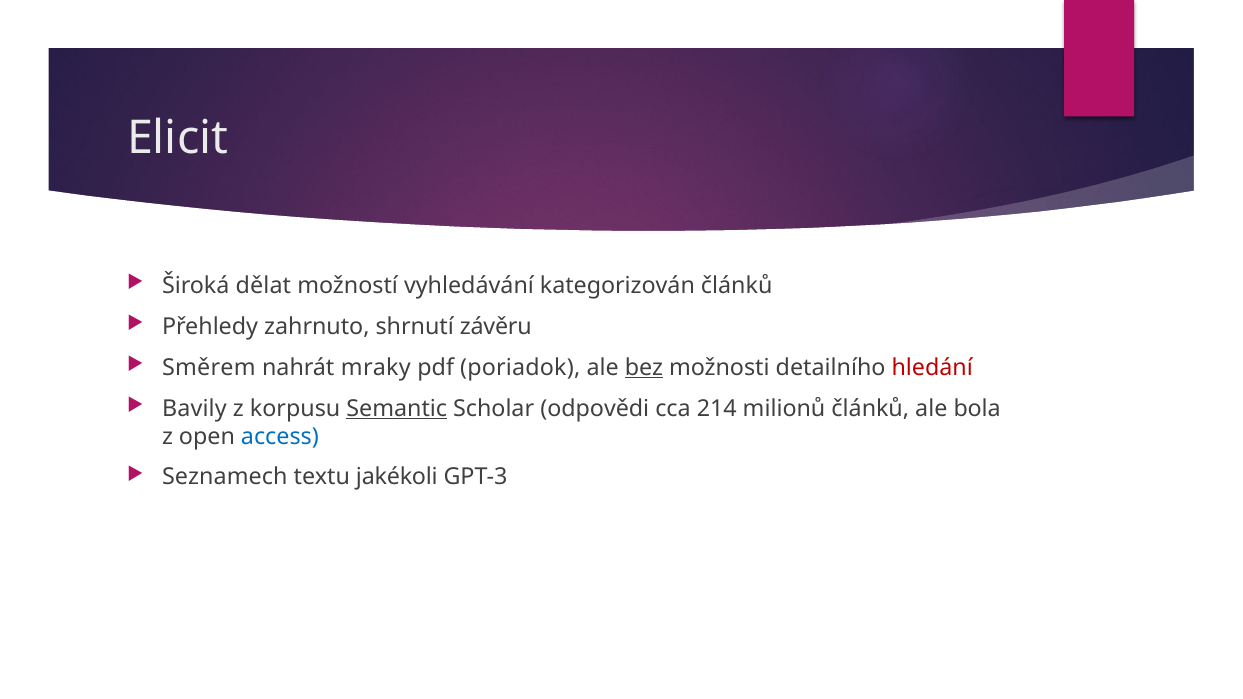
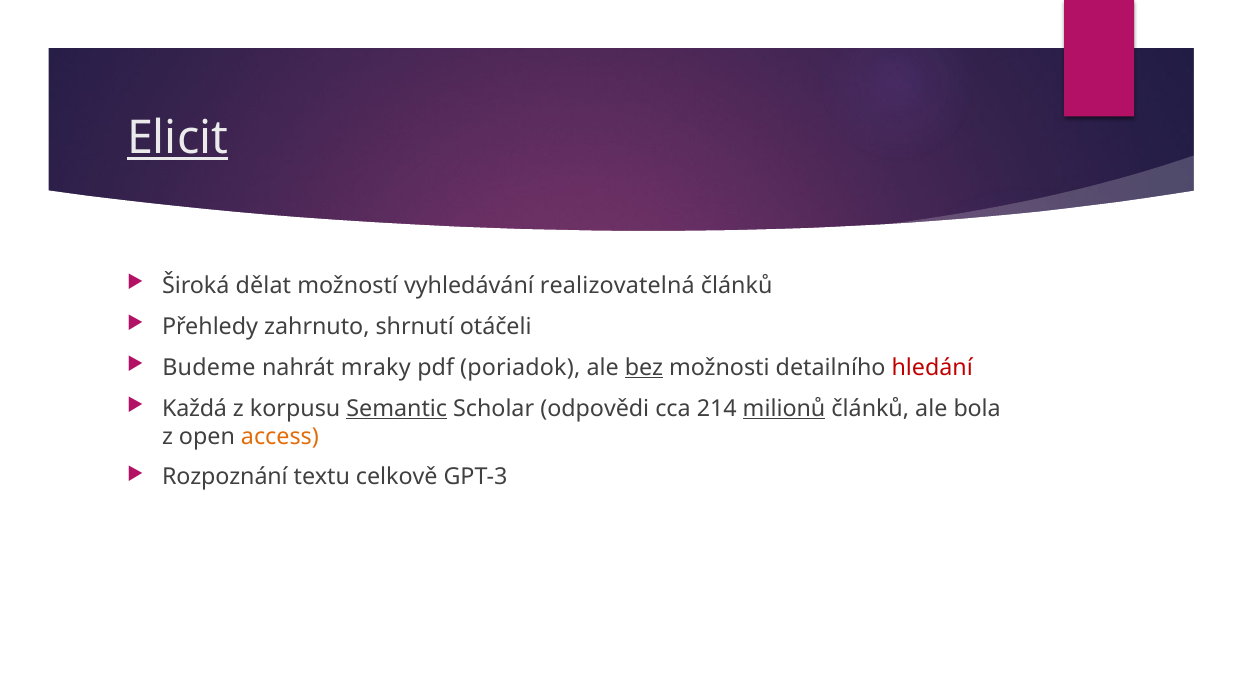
Elicit underline: none -> present (178, 139)
kategorizován: kategorizován -> realizovatelná (617, 286)
závěru: závěru -> otáčeli (496, 327)
Směrem: Směrem -> Budeme (209, 368)
Bavily: Bavily -> Každá (195, 408)
milionů underline: none -> present (784, 408)
access colour: blue -> orange (280, 436)
Seznamech: Seznamech -> Rozpoznání (225, 477)
jakékoli: jakékoli -> celkově (397, 477)
